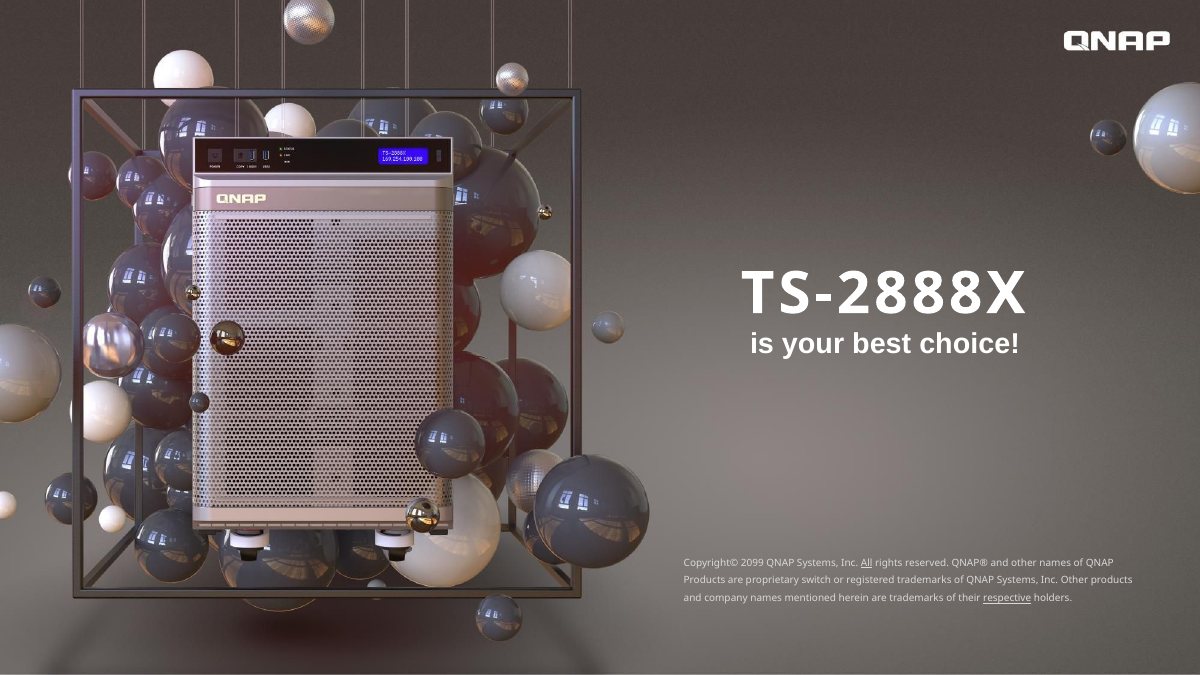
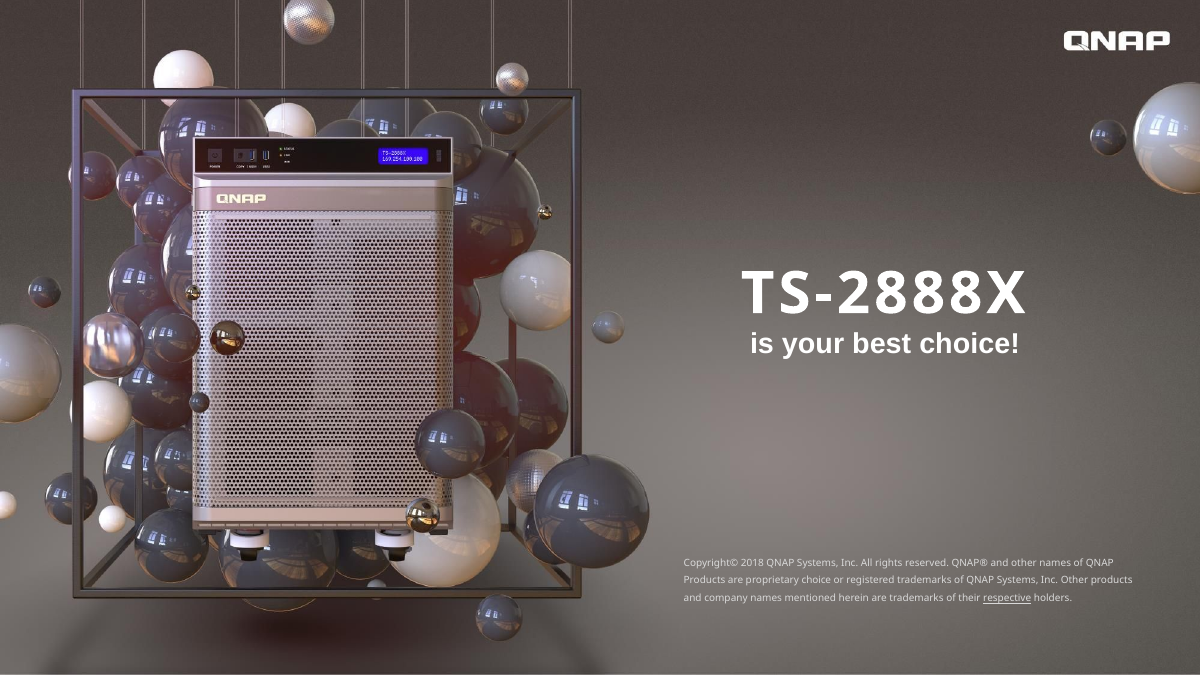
2099: 2099 -> 2018 (752, 563)
All underline: present -> none (867, 563)
proprietary switch: switch -> choice (816, 581)
